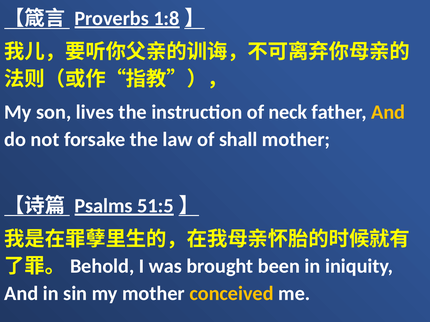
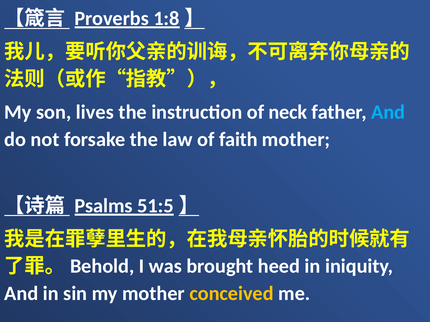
And colour: yellow -> light blue (388, 112)
shall: shall -> faith (238, 140)
been: been -> heed (279, 267)
